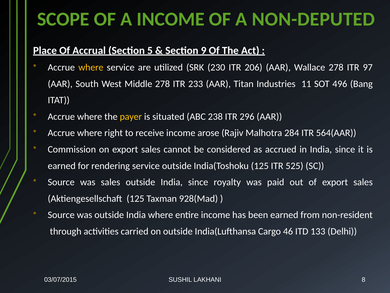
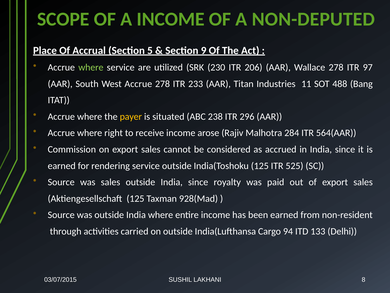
where colour: yellow -> light green (91, 67)
West Middle: Middle -> Accrue (138, 84)
496: 496 -> 488 (340, 84)
46: 46 -> 94 (288, 231)
